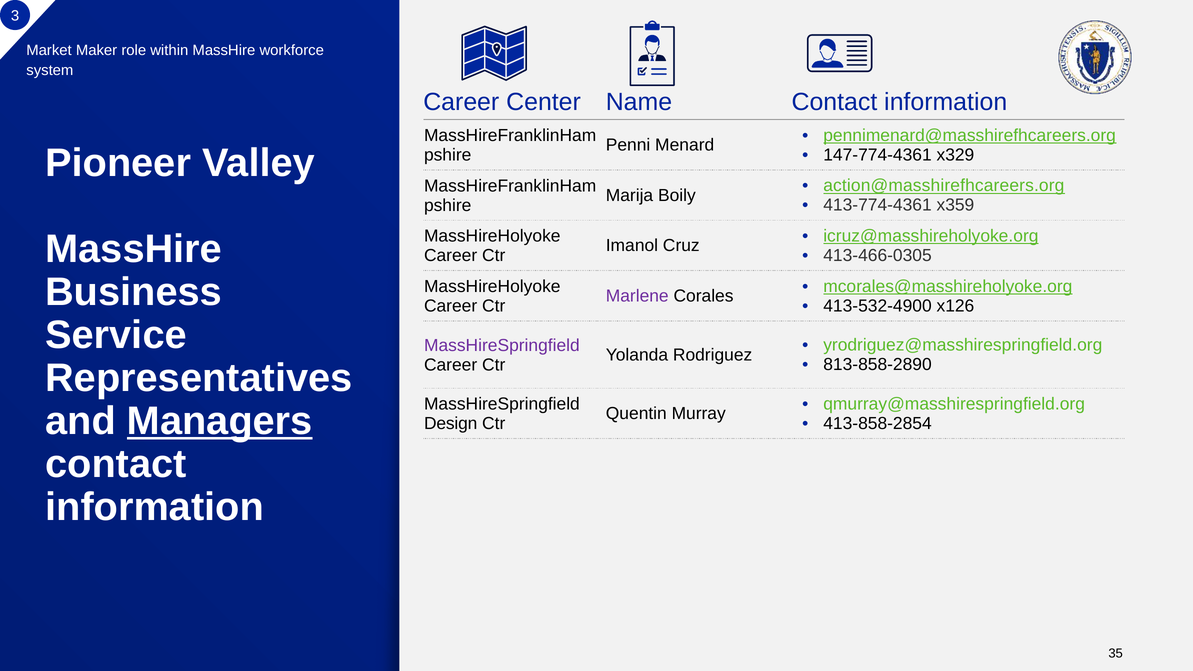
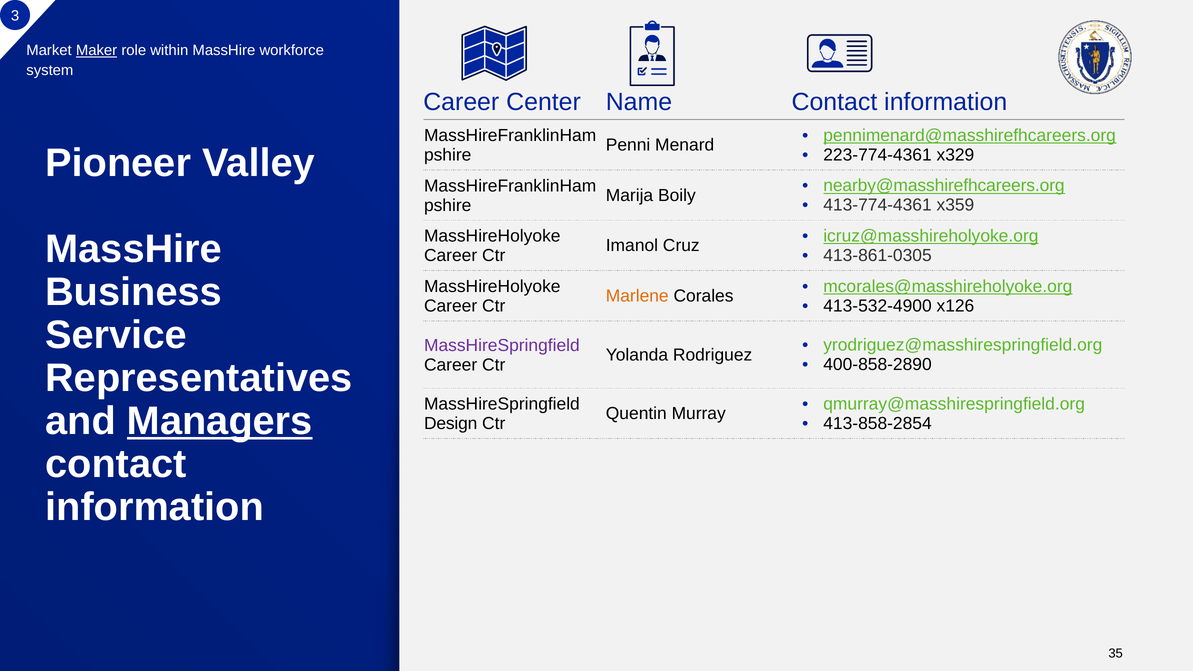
Maker underline: none -> present (97, 50)
147-774-4361: 147-774-4361 -> 223-774-4361 (878, 155)
action@masshirefhcareers.org: action@masshirefhcareers.org -> nearby@masshirefhcareers.org (944, 186)
413-466-0305: 413-466-0305 -> 413-861-0305 (878, 256)
Marlene colour: purple -> orange (637, 296)
813-858-2890: 813-858-2890 -> 400-858-2890 (878, 365)
